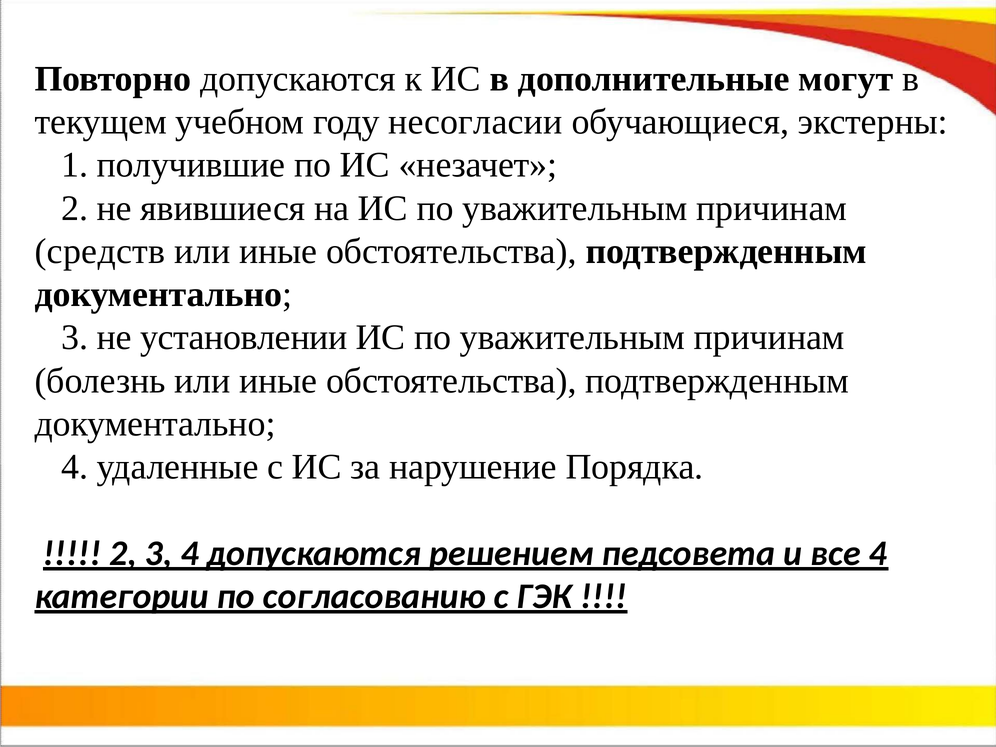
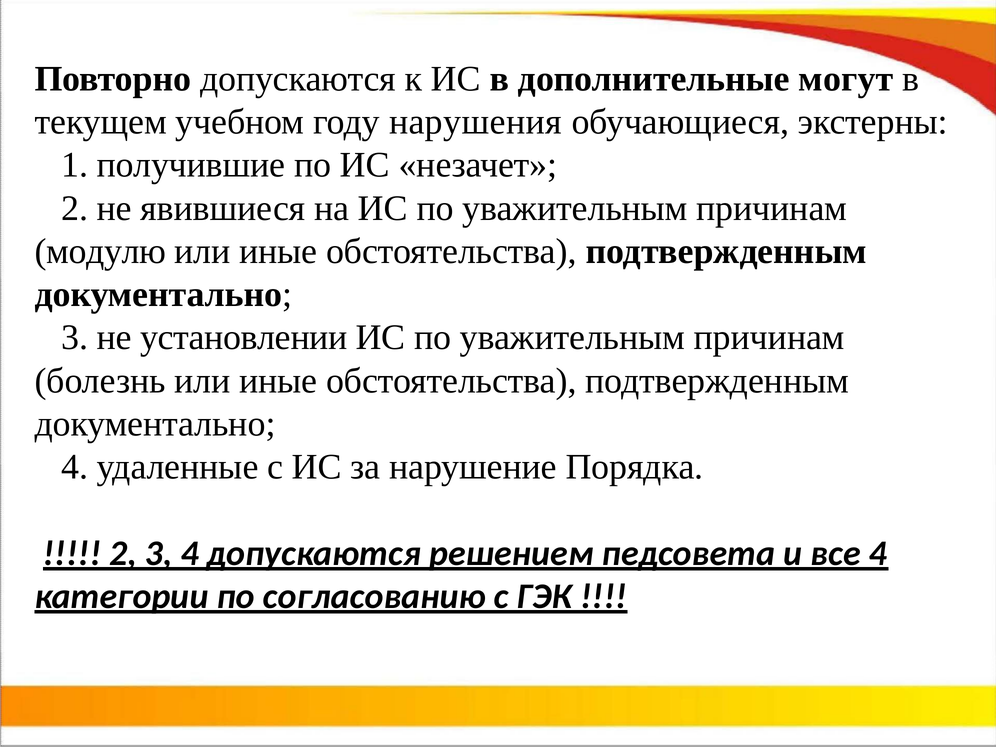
несогласии: несогласии -> нарушения (475, 122)
средств: средств -> модулю (100, 251)
